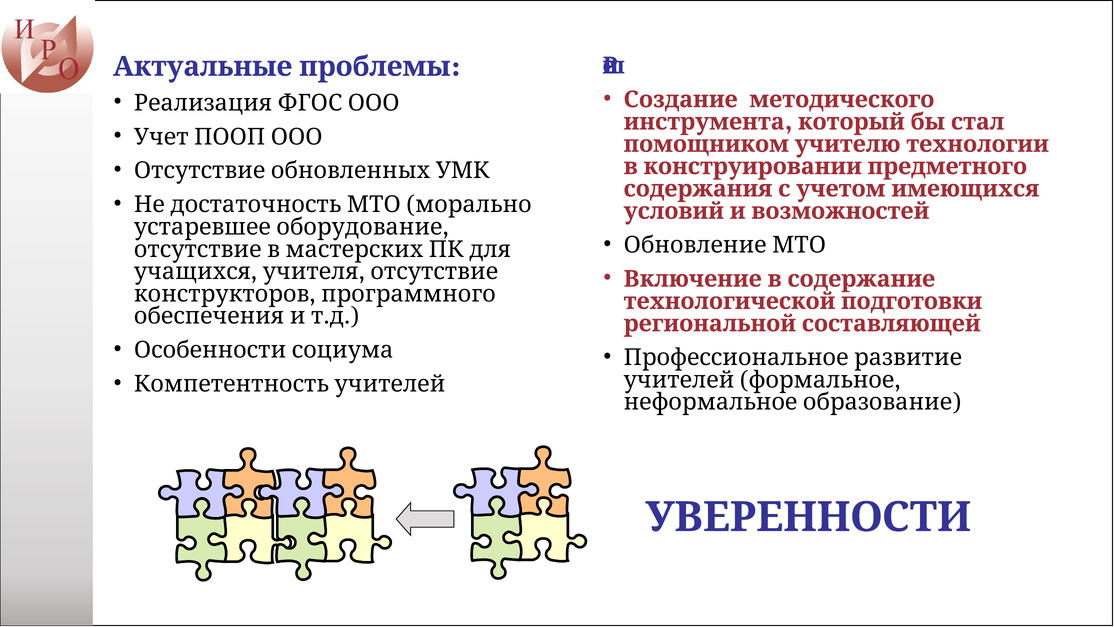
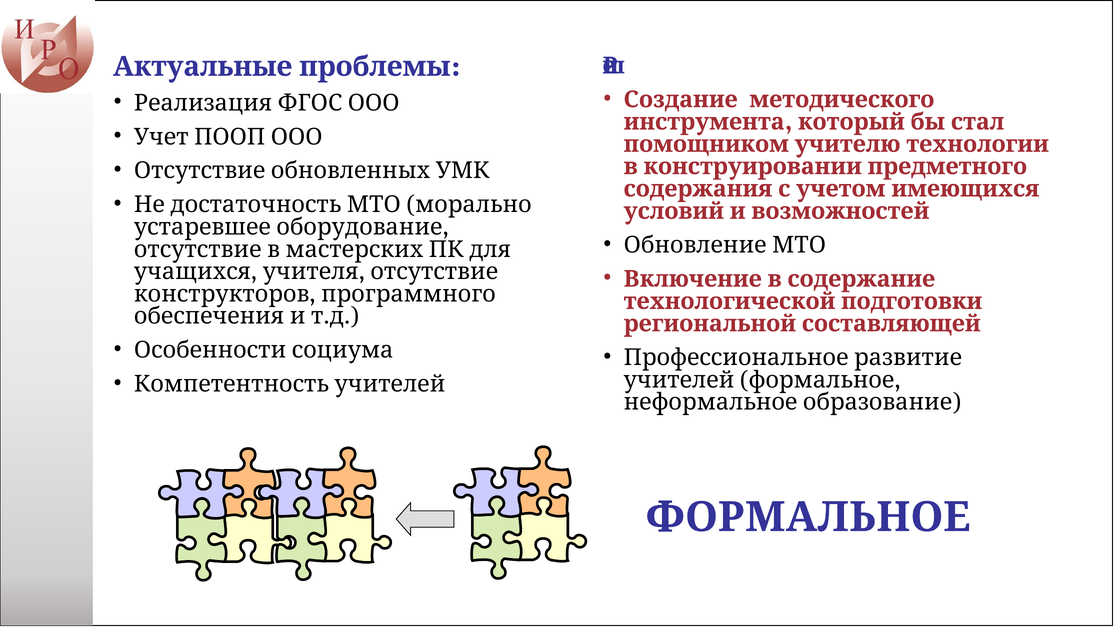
УВЕРЕННОСТИ: УВЕРЕННОСТИ -> ФОРМАЛЬНОЕ (808, 517)
